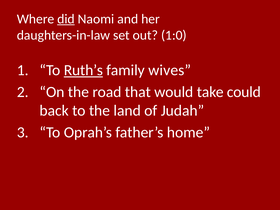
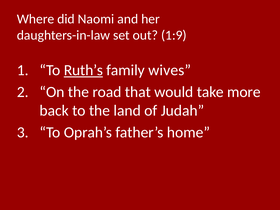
did underline: present -> none (66, 19)
1:0: 1:0 -> 1:9 (174, 35)
could: could -> more (244, 92)
